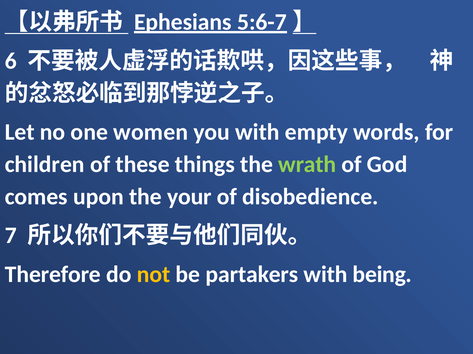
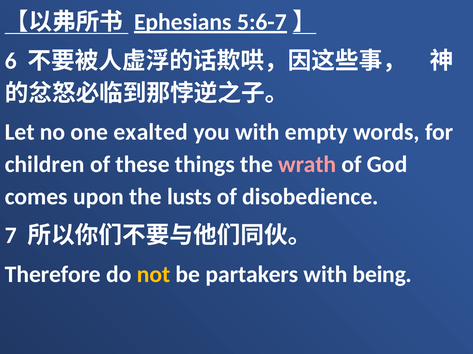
women: women -> exalted (151, 132)
wrath colour: light green -> pink (307, 165)
your: your -> lusts (189, 197)
